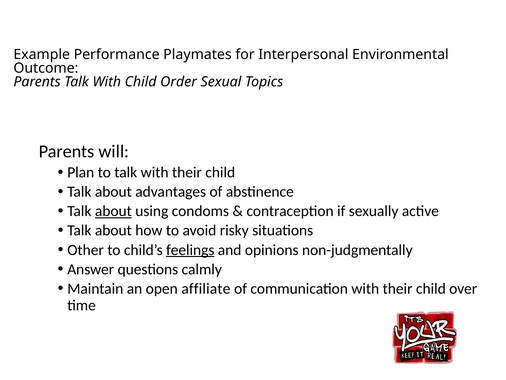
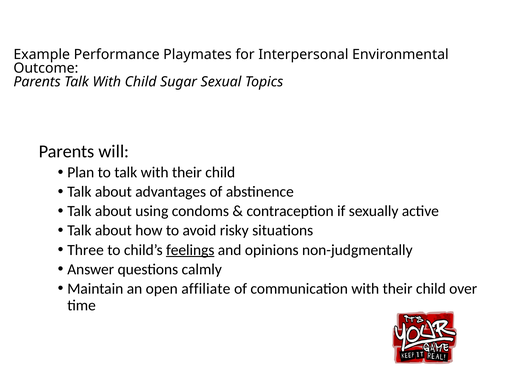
Order: Order -> Sugar (179, 82)
about underline: present -> none (113, 211)
Other: Other -> Three (86, 250)
